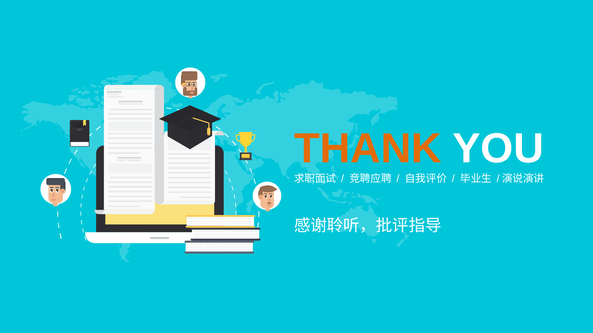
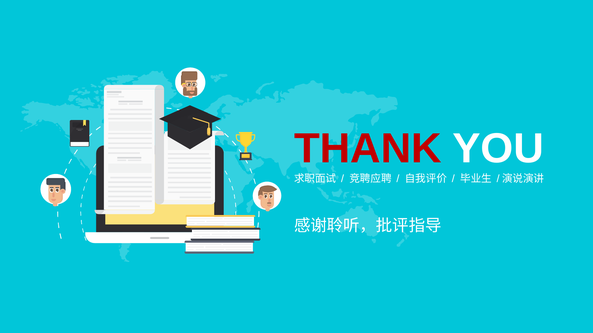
THANK colour: orange -> red (368, 149)
